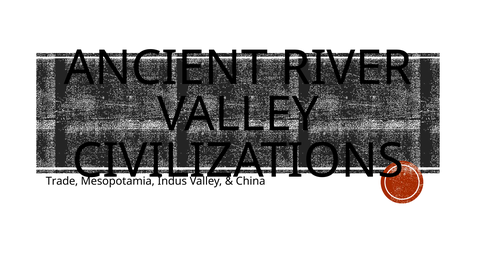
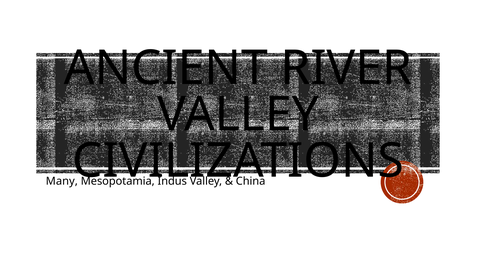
Trade: Trade -> Many (62, 181)
